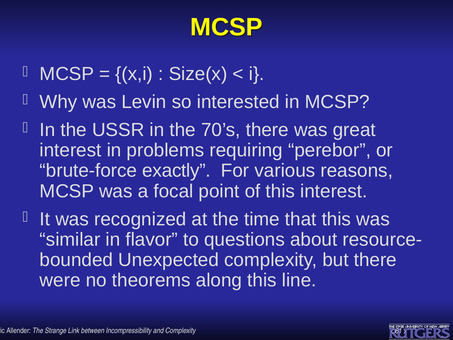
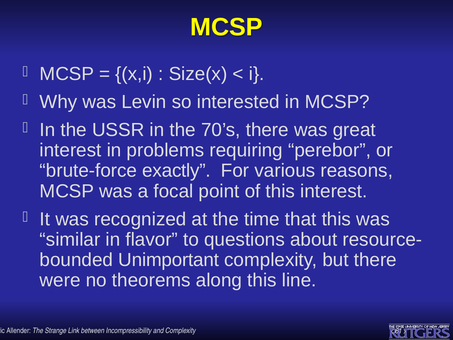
Unexpected: Unexpected -> Unimportant (169, 260)
